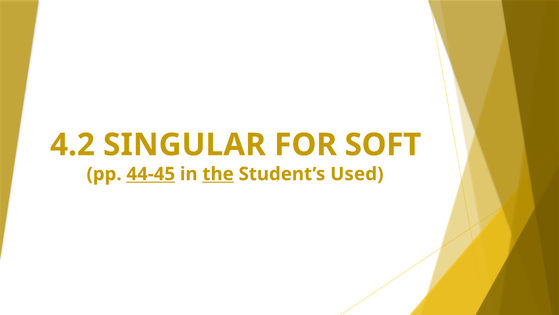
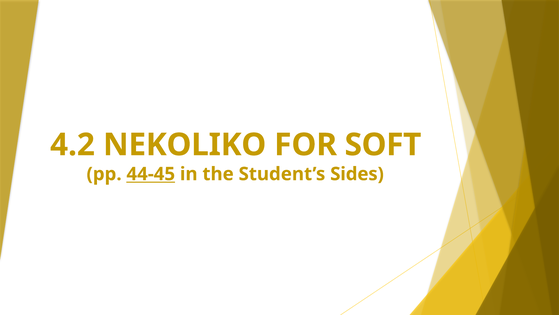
SINGULAR: SINGULAR -> NEKOLIKO (185, 145)
the underline: present -> none (218, 174)
Used: Used -> Sides (357, 174)
